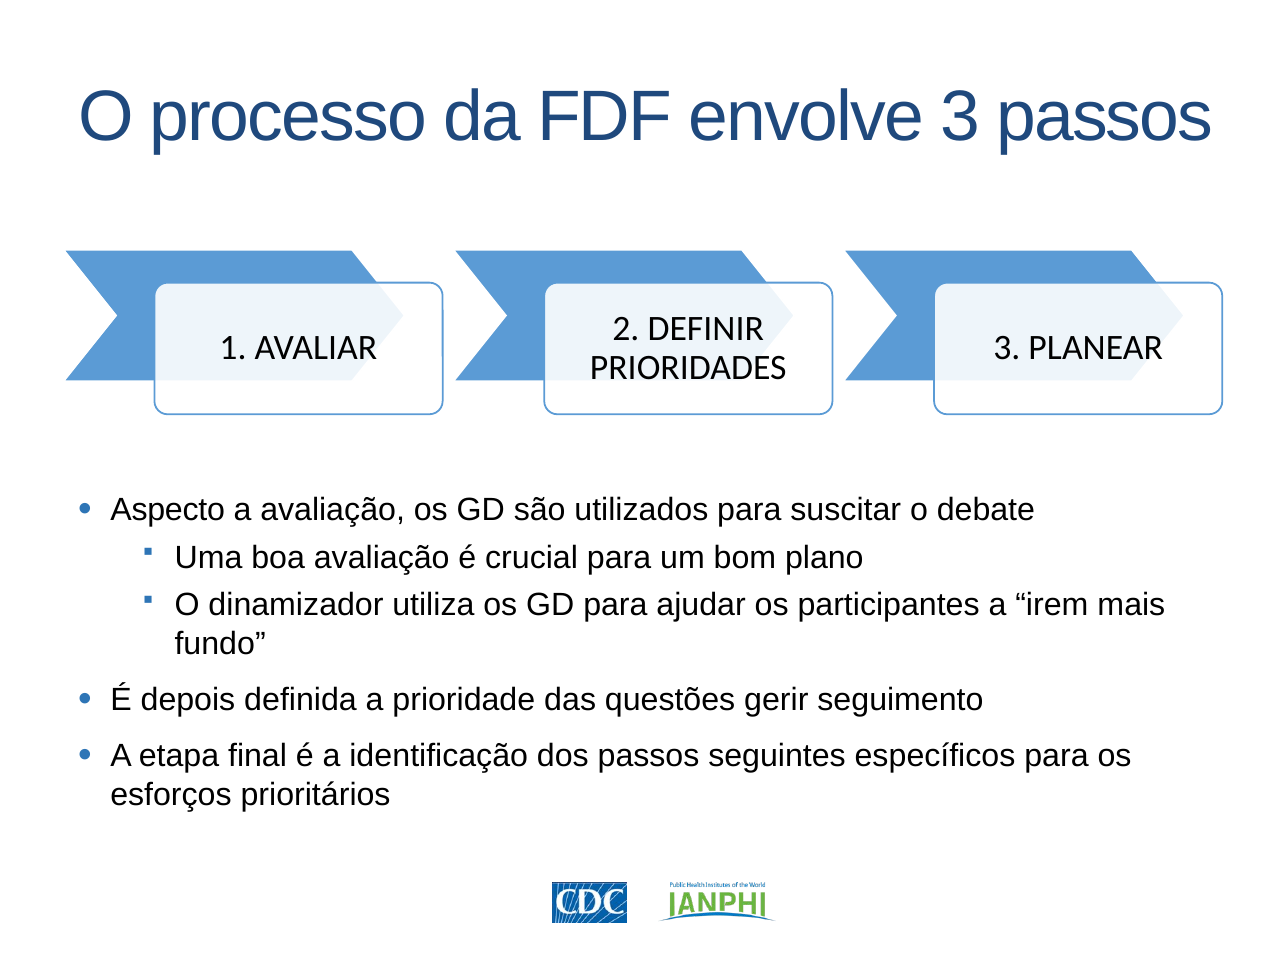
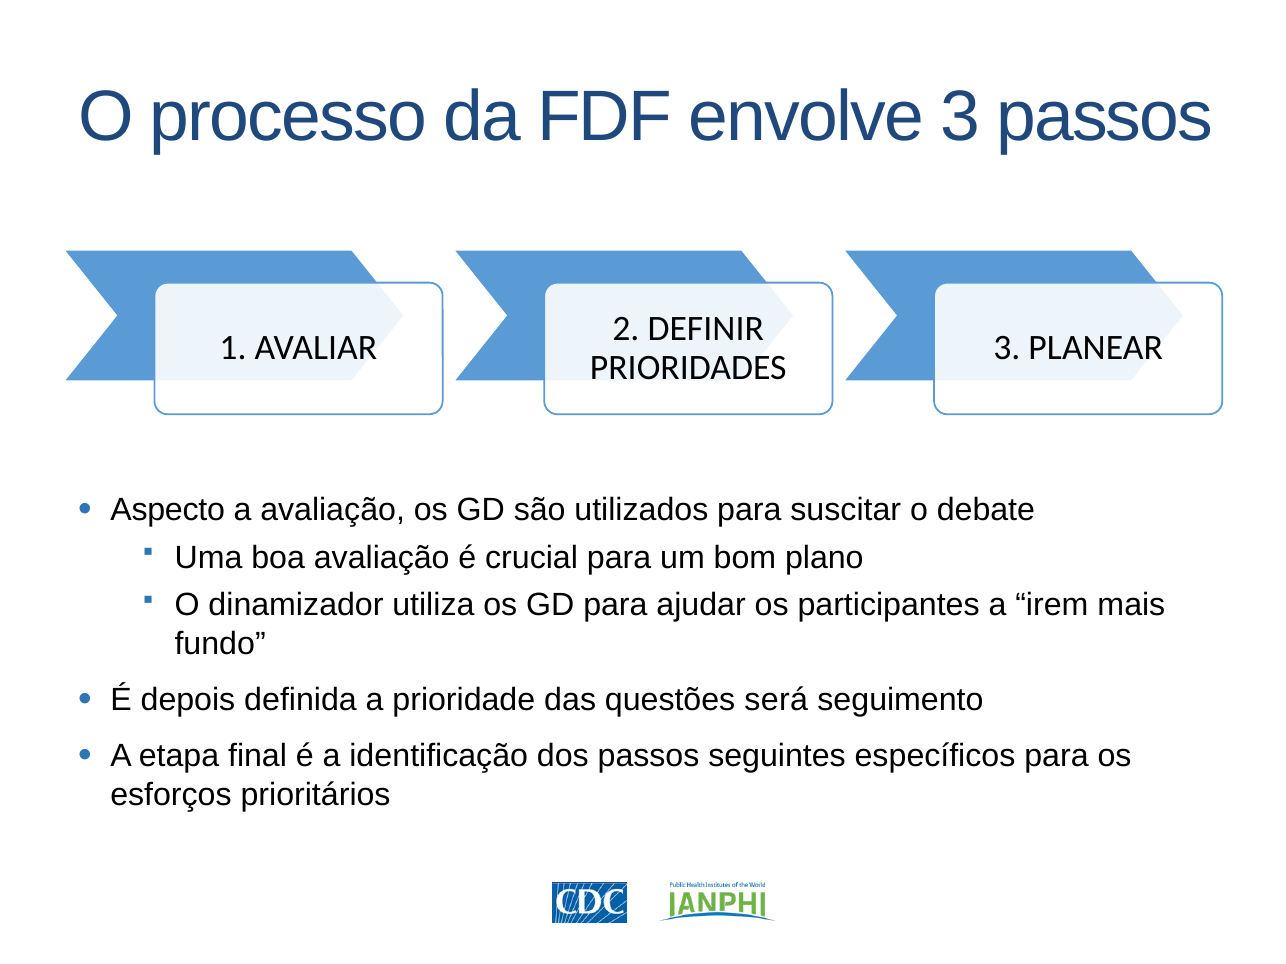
gerir: gerir -> será (776, 700)
